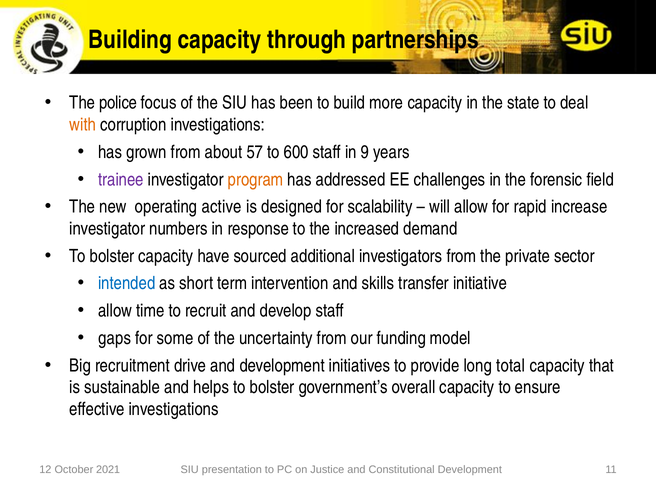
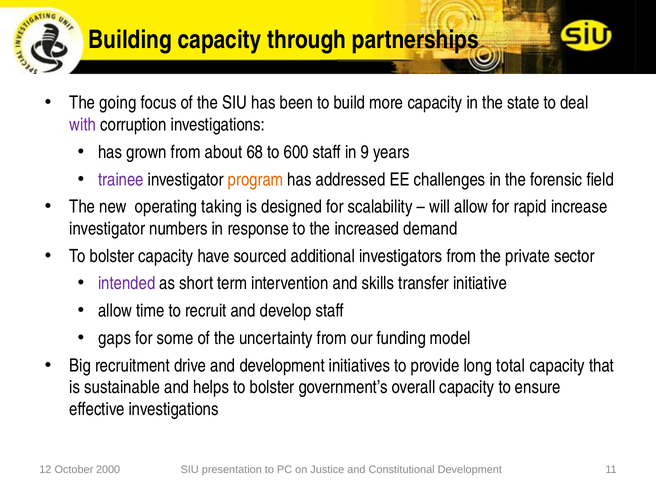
police: police -> going (118, 103)
with colour: orange -> purple (83, 125)
57: 57 -> 68 (255, 152)
active: active -> taking (222, 207)
intended colour: blue -> purple (127, 283)
2021: 2021 -> 2000 (108, 470)
